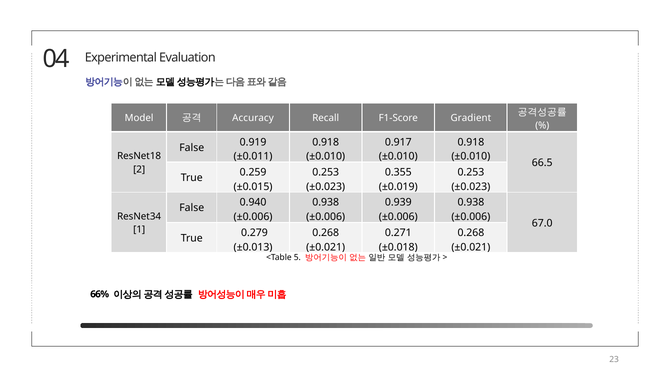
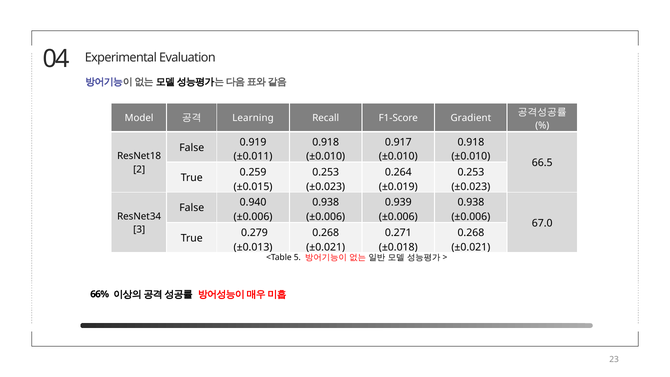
Accuracy: Accuracy -> Learning (253, 118)
0.355: 0.355 -> 0.264 (398, 172)
1: 1 -> 3 (139, 230)
